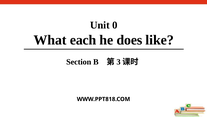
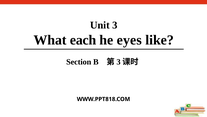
Unit 0: 0 -> 3 (115, 25)
does: does -> eyes (129, 40)
